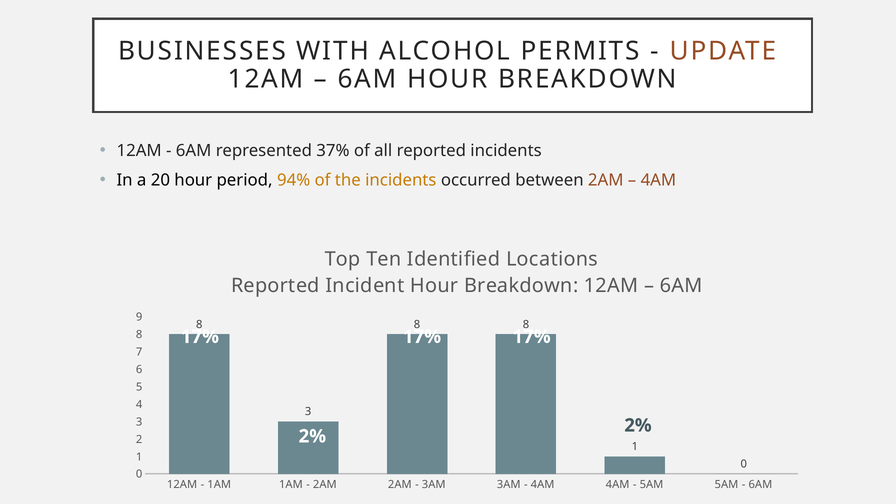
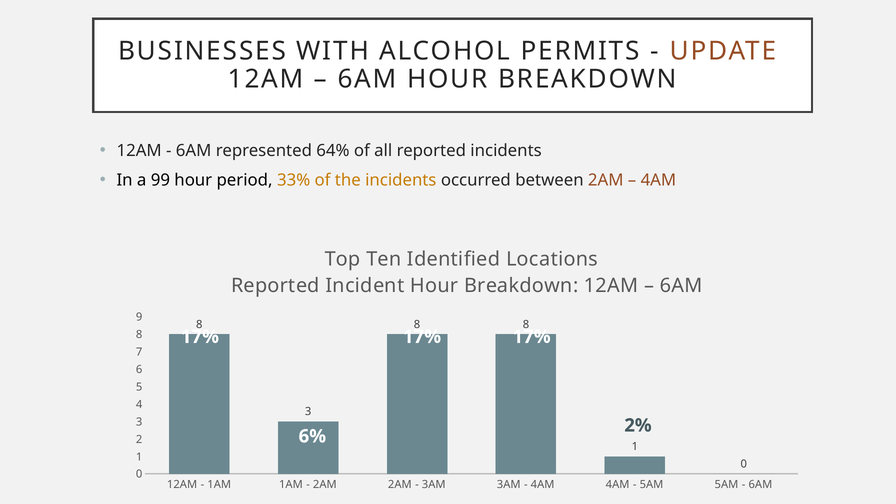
37%: 37% -> 64% (333, 151)
20: 20 -> 99 (160, 180)
94%: 94% -> 33% (294, 180)
2%: 2% -> 6% (312, 436)
